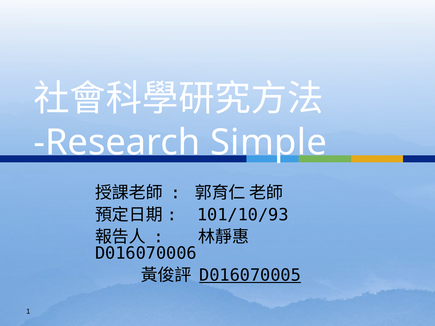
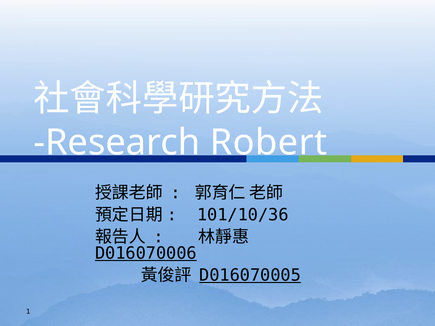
Simple: Simple -> Robert (269, 143)
101/10/93: 101/10/93 -> 101/10/36 (243, 215)
D016070006 underline: none -> present (146, 253)
